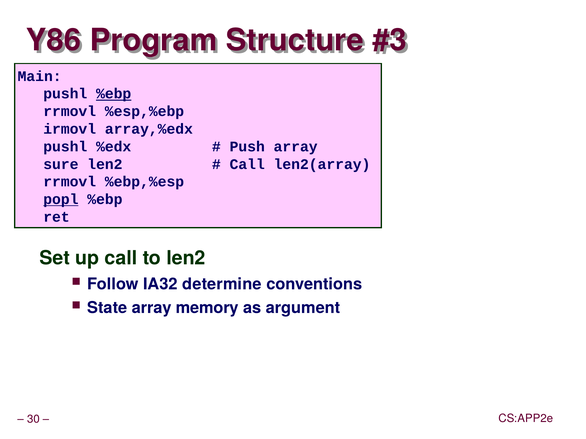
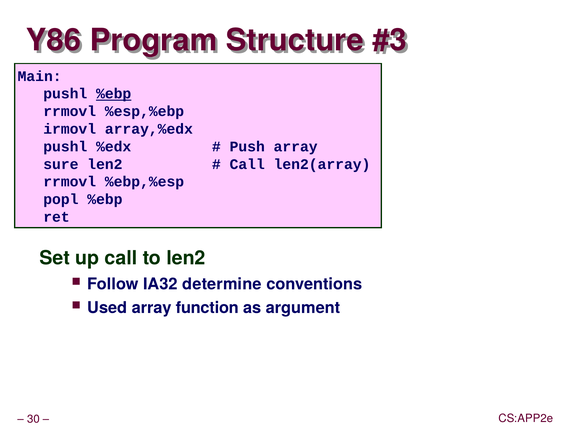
popl underline: present -> none (61, 200)
State: State -> Used (107, 308)
memory: memory -> function (207, 308)
